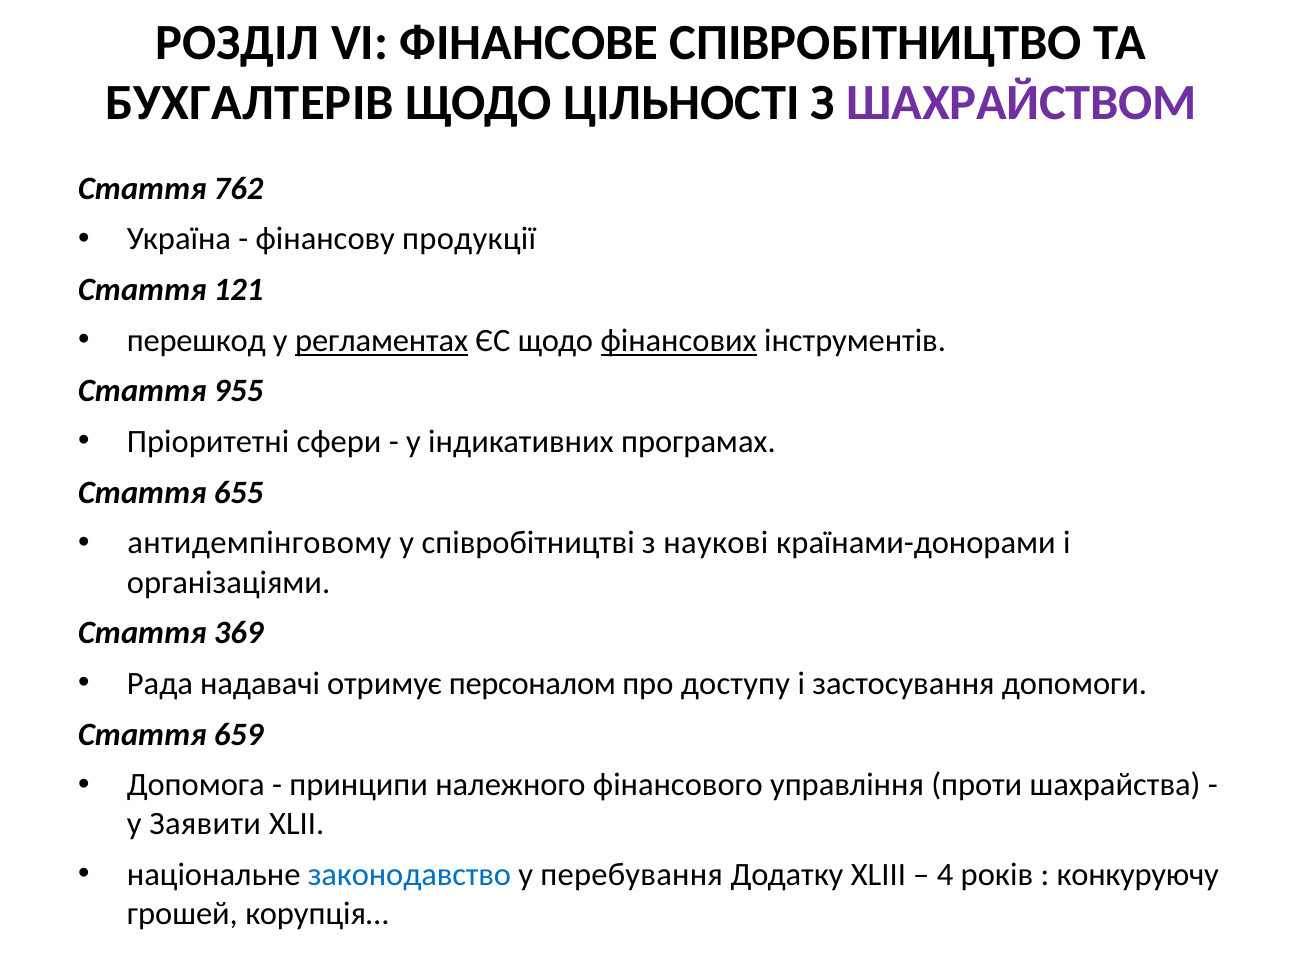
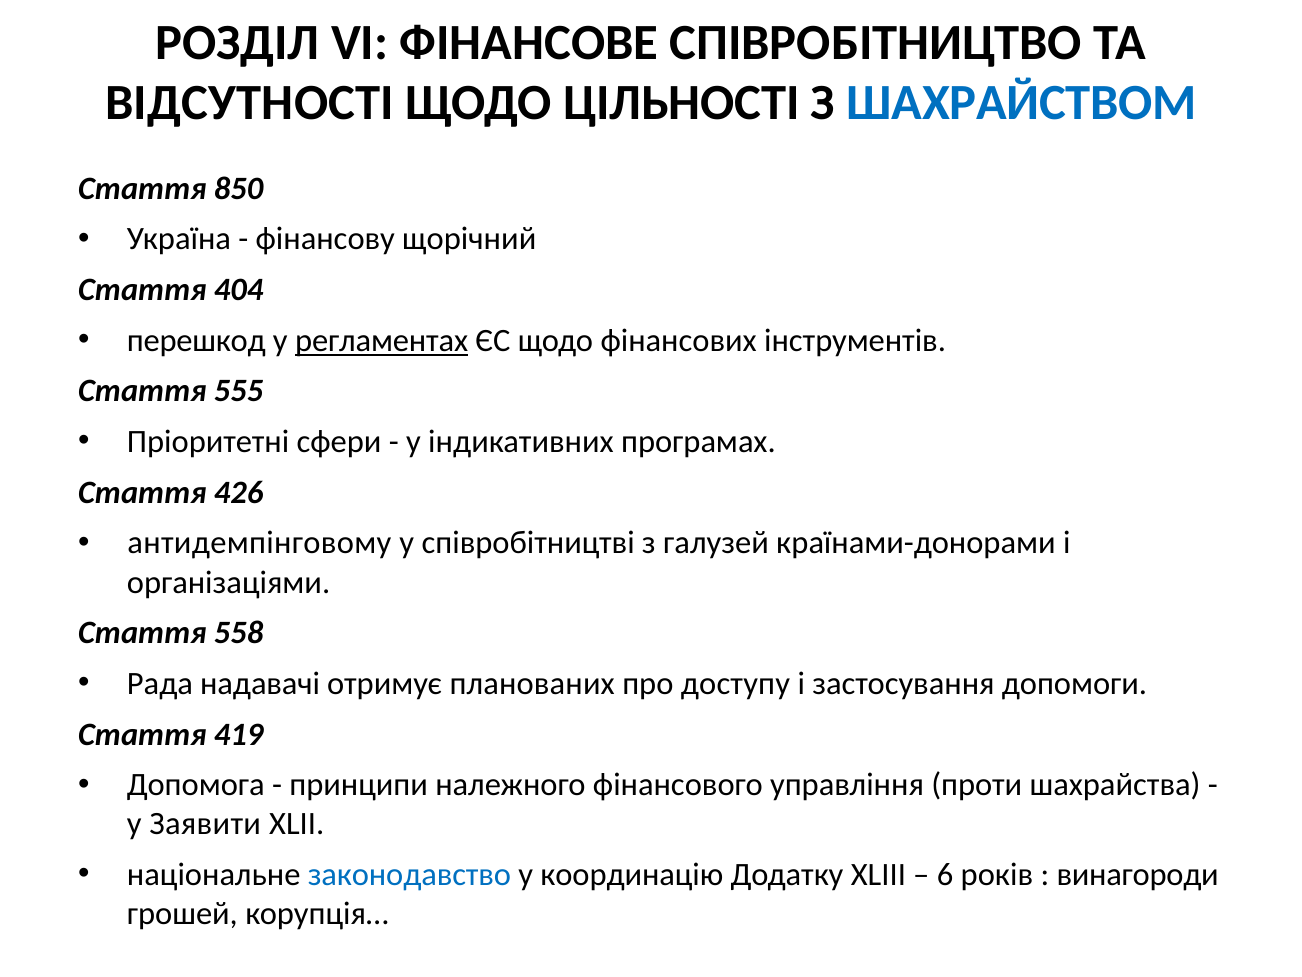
БУХГАЛТЕРІВ: БУХГАЛТЕРІВ -> ВІДСУТНОСТІ (250, 103)
ШАХРАЙСТВОМ colour: purple -> blue (1022, 103)
762: 762 -> 850 (239, 188)
продукції: продукції -> щорічний (469, 239)
121: 121 -> 404 (239, 290)
фінансових underline: present -> none (679, 340)
955: 955 -> 555 (239, 391)
655: 655 -> 426 (239, 492)
наукові: наукові -> галузей (716, 543)
369: 369 -> 558 (239, 633)
персоналом: персоналом -> планованих (532, 683)
659: 659 -> 419 (239, 734)
перебування: перебування -> координацію (632, 874)
4: 4 -> 6 (945, 874)
конкуруючу: конкуруючу -> винагороди (1138, 874)
